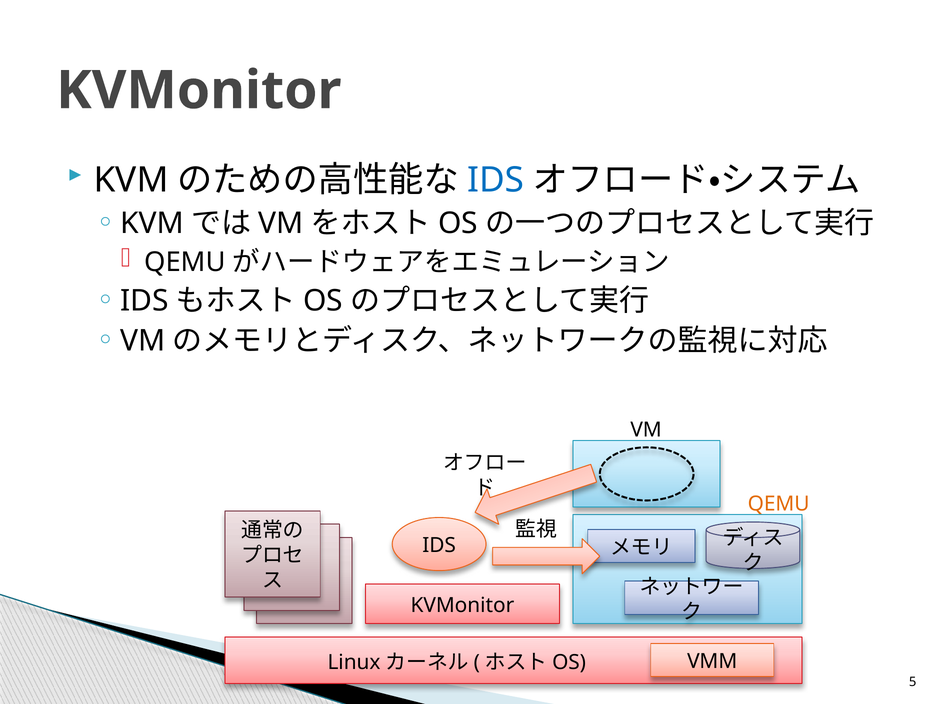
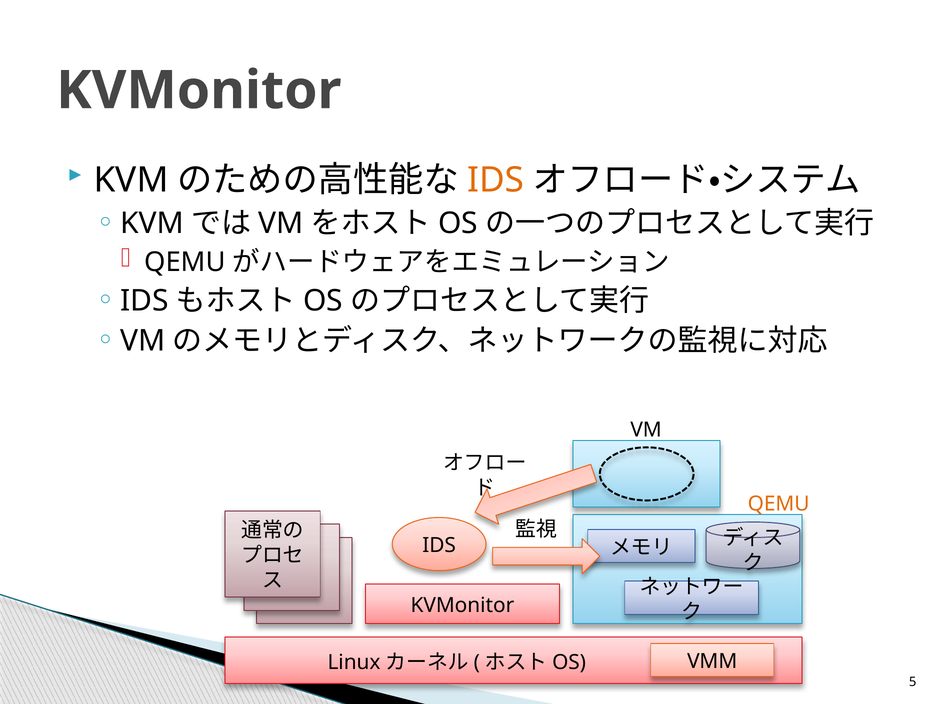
IDS colour: blue -> orange (496, 180)
